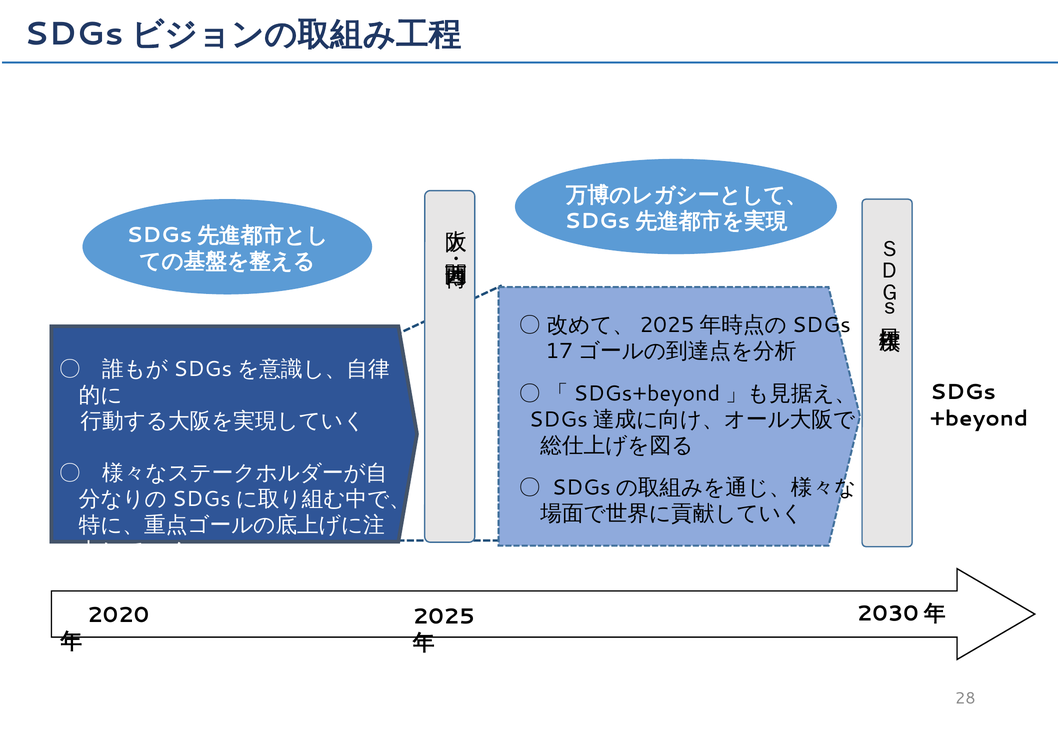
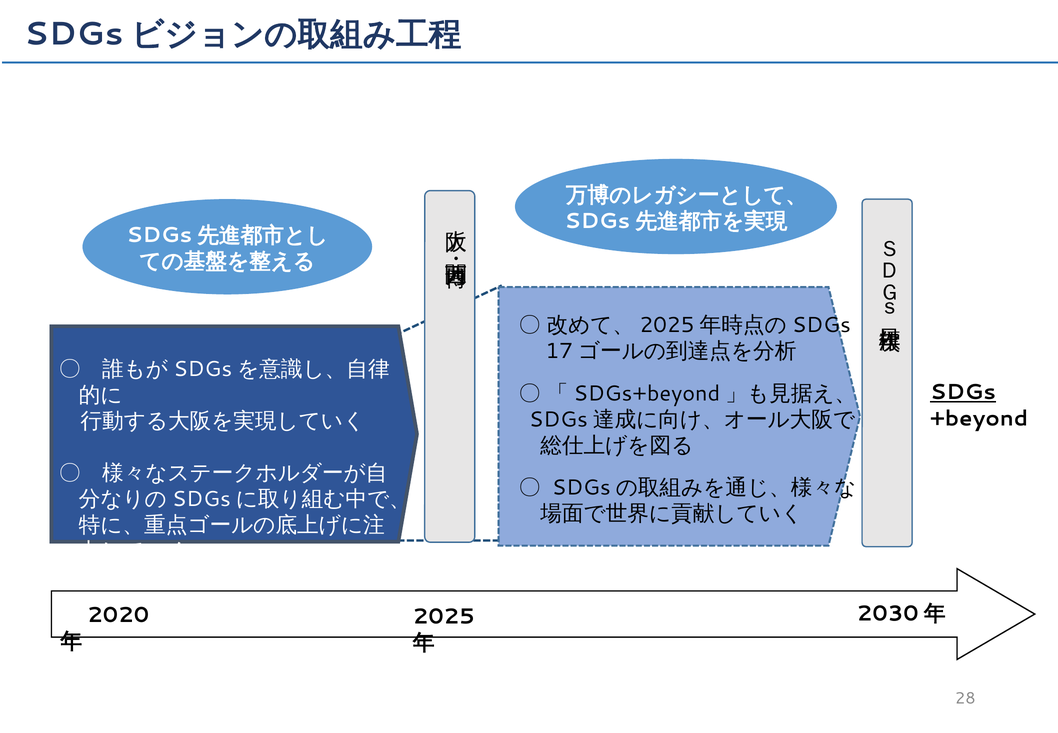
SDGs underline: none -> present (963, 392)
